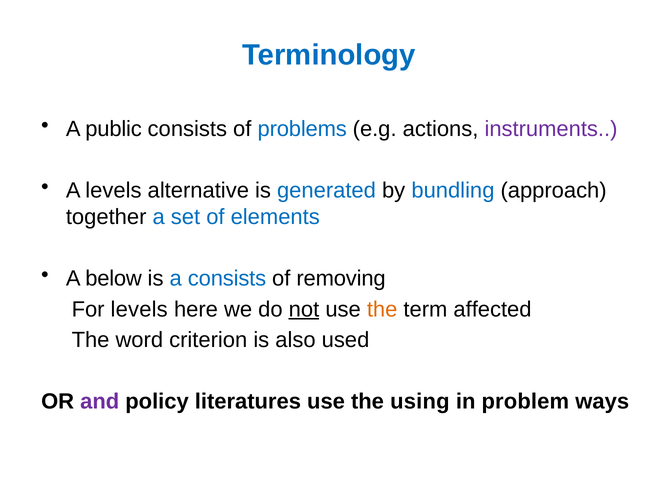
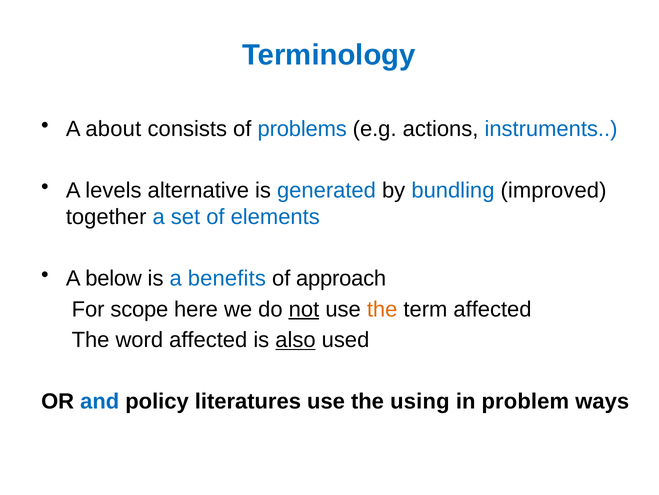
public: public -> about (113, 129)
instruments colour: purple -> blue (551, 129)
approach: approach -> improved (554, 190)
a consists: consists -> benefits (227, 278)
removing: removing -> approach (341, 278)
For levels: levels -> scope (139, 309)
word criterion: criterion -> affected (208, 340)
also underline: none -> present (295, 340)
and colour: purple -> blue (100, 401)
